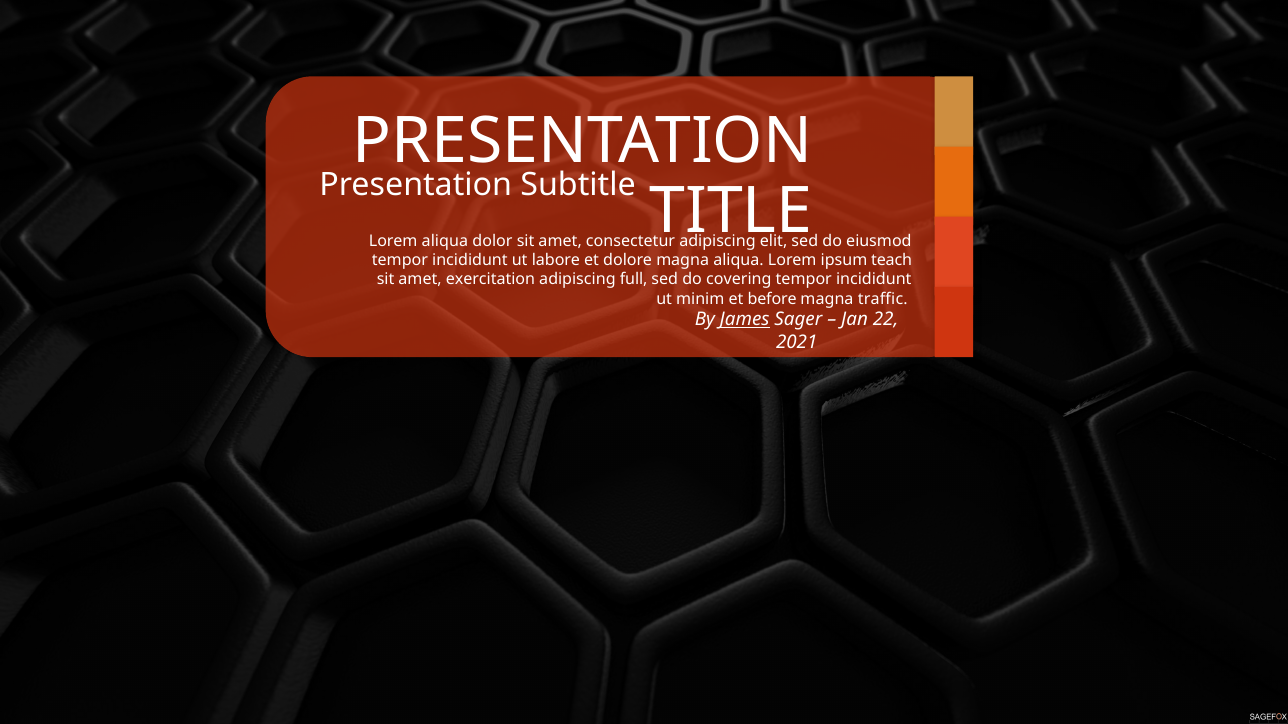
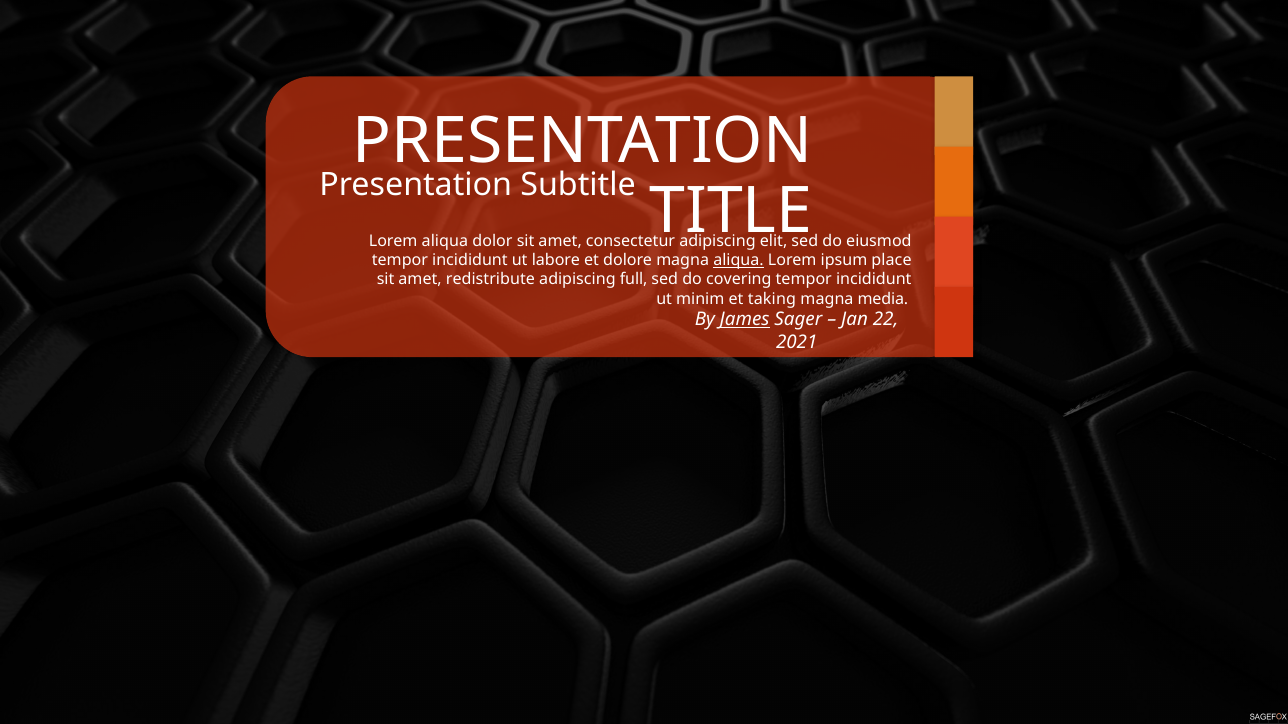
aliqua underline: none -> present (739, 260)
teach: teach -> place (892, 260)
exercitation: exercitation -> redistribute (490, 280)
before: before -> taking (772, 299)
traffic: traffic -> media (883, 299)
